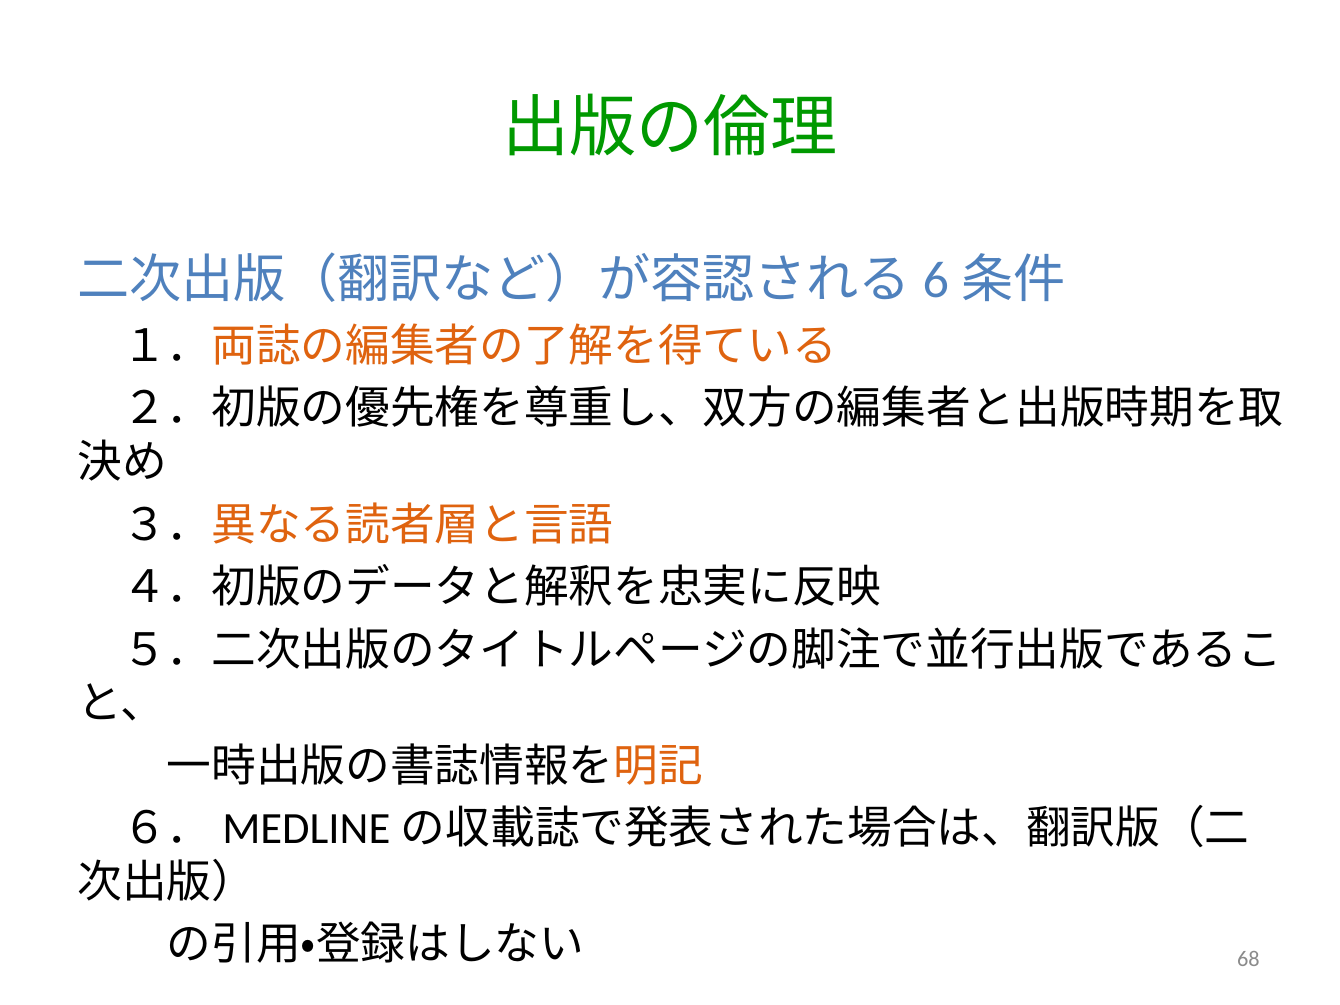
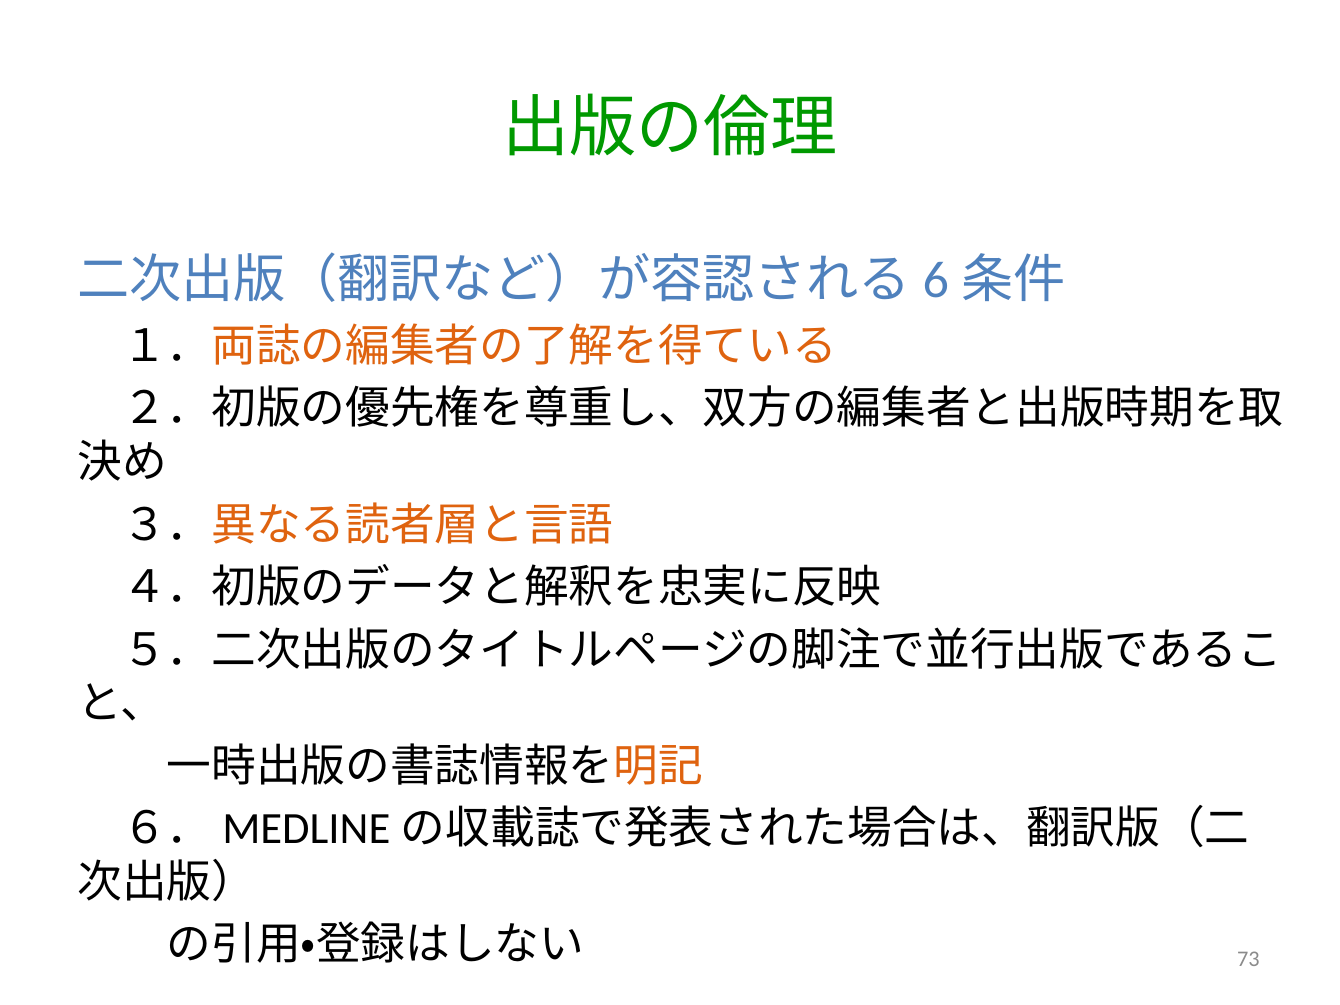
68: 68 -> 73 (1248, 960)
